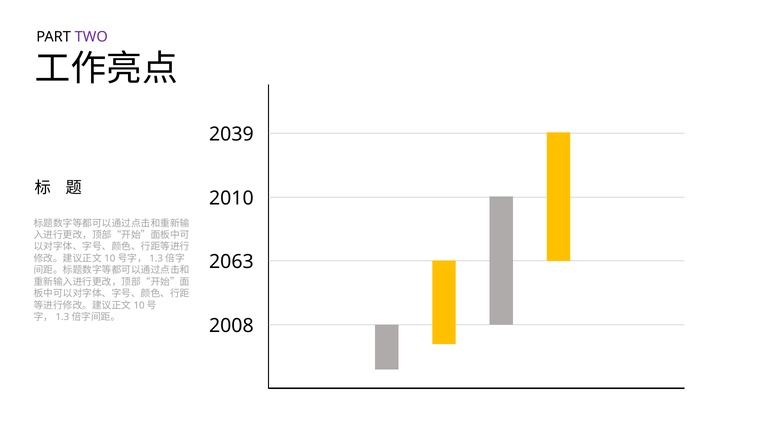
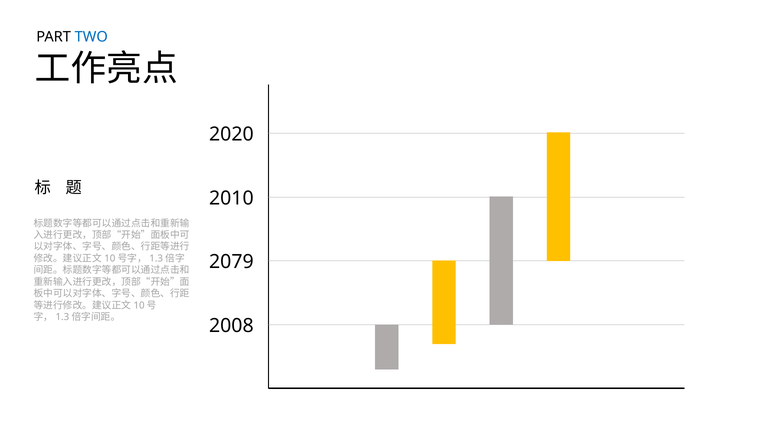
TWO colour: purple -> blue (91, 37)
2039: 2039 -> 2020 (231, 134)
2063: 2063 -> 2079 (231, 262)
